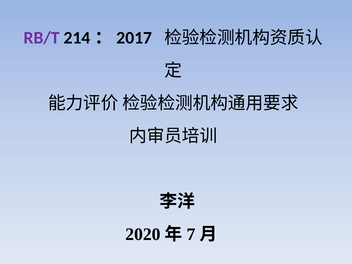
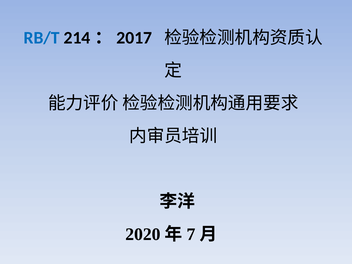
RB/T colour: purple -> blue (42, 38)
